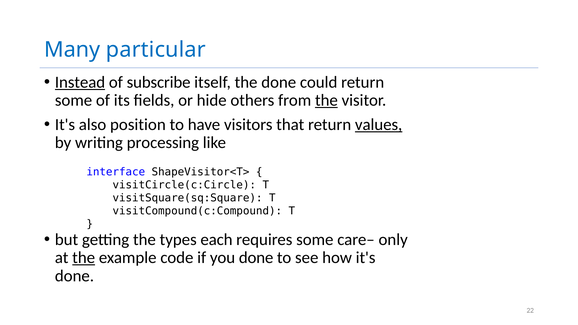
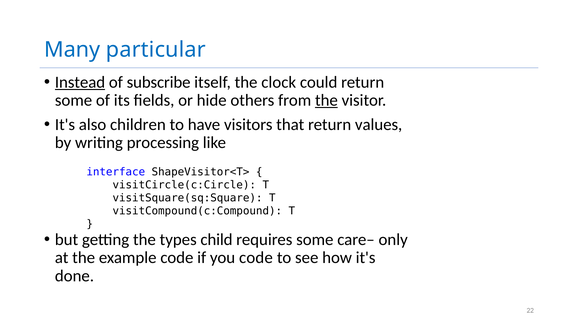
the done: done -> clock (279, 82)
position: position -> children (138, 125)
values underline: present -> none (379, 125)
each: each -> child (216, 240)
the underline: present -> none (84, 258)
you done: done -> code (256, 258)
